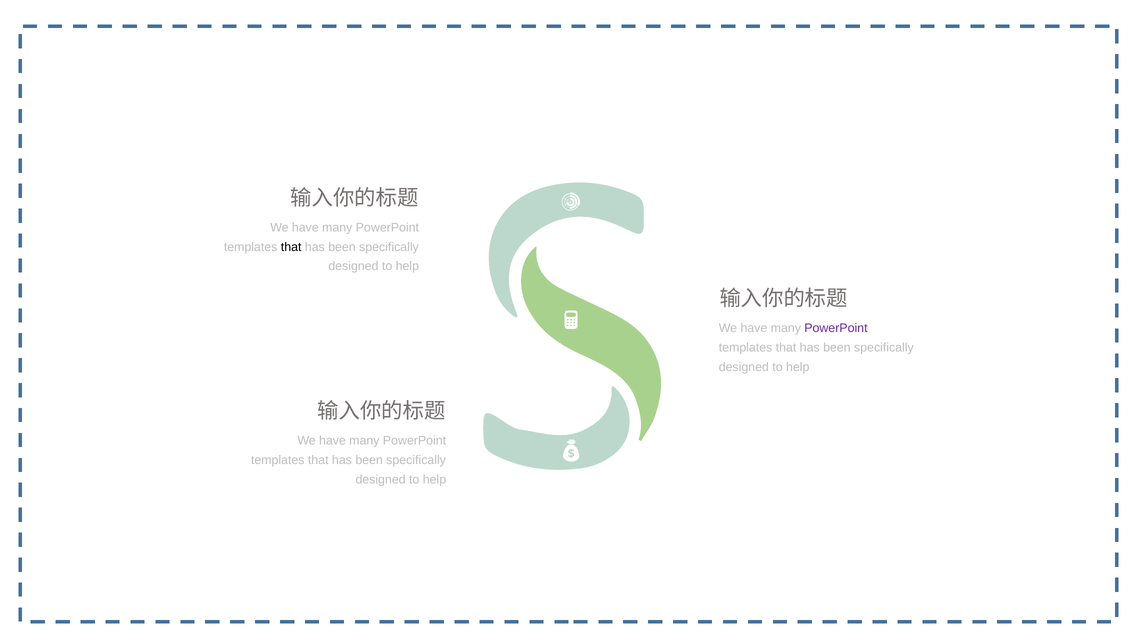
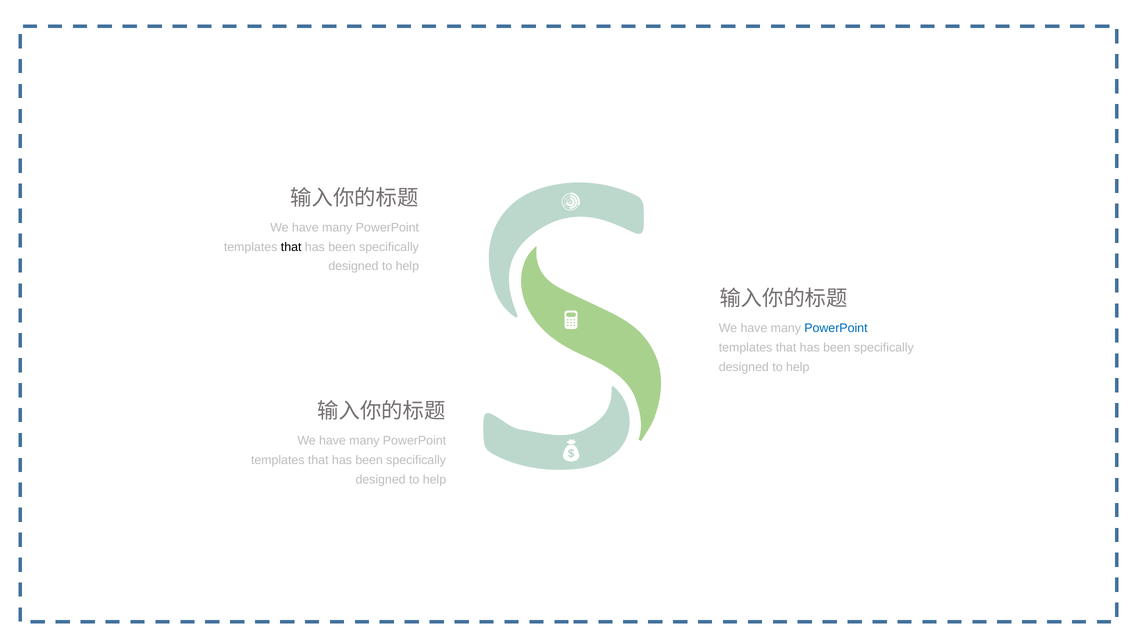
PowerPoint colour: purple -> blue (836, 328)
